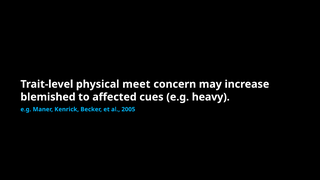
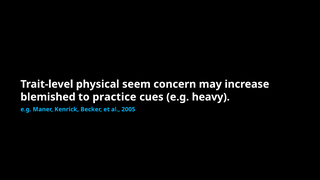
meet: meet -> seem (136, 84)
affected: affected -> practice (114, 97)
